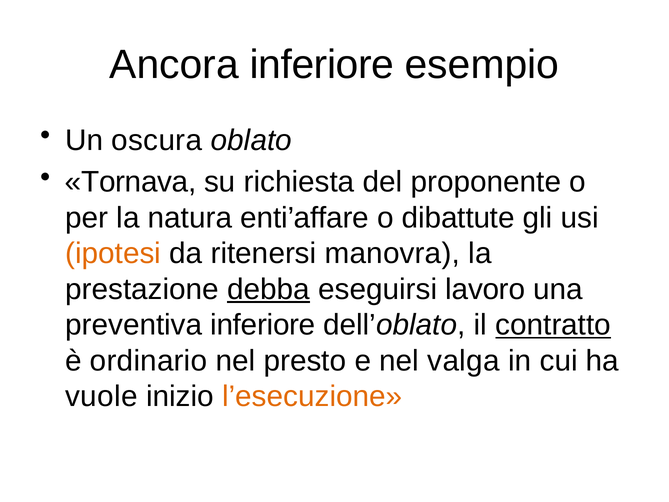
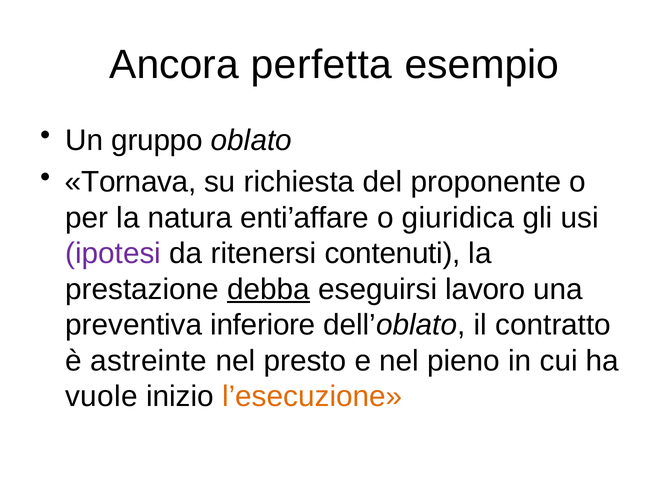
Ancora inferiore: inferiore -> perfetta (321, 65)
oscura: oscura -> gruppo (157, 140)
dibattute: dibattute -> giuridica (458, 218)
ipotesi colour: orange -> purple (113, 253)
manovra: manovra -> contenuti (393, 253)
contratto underline: present -> none (553, 325)
ordinario: ordinario -> astreinte (149, 361)
valga: valga -> pieno (464, 361)
